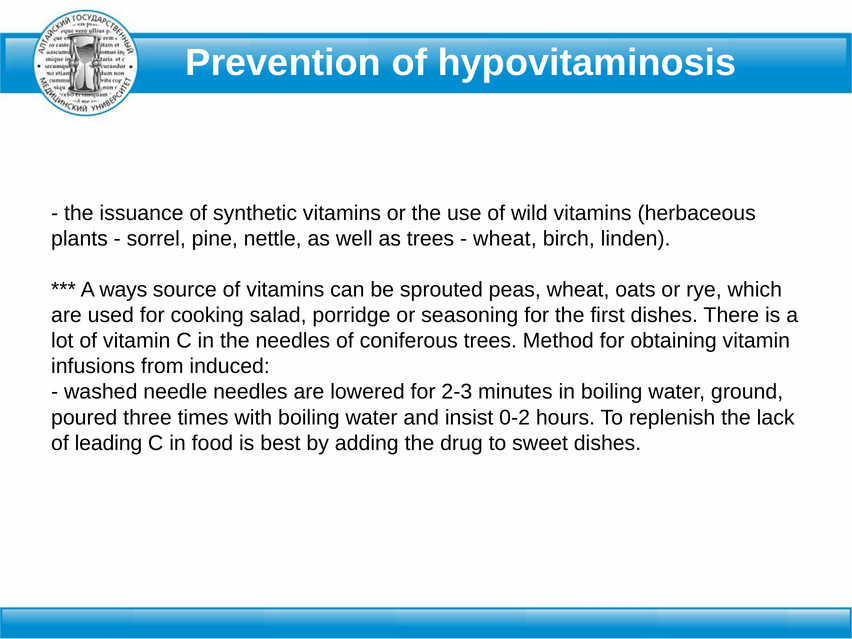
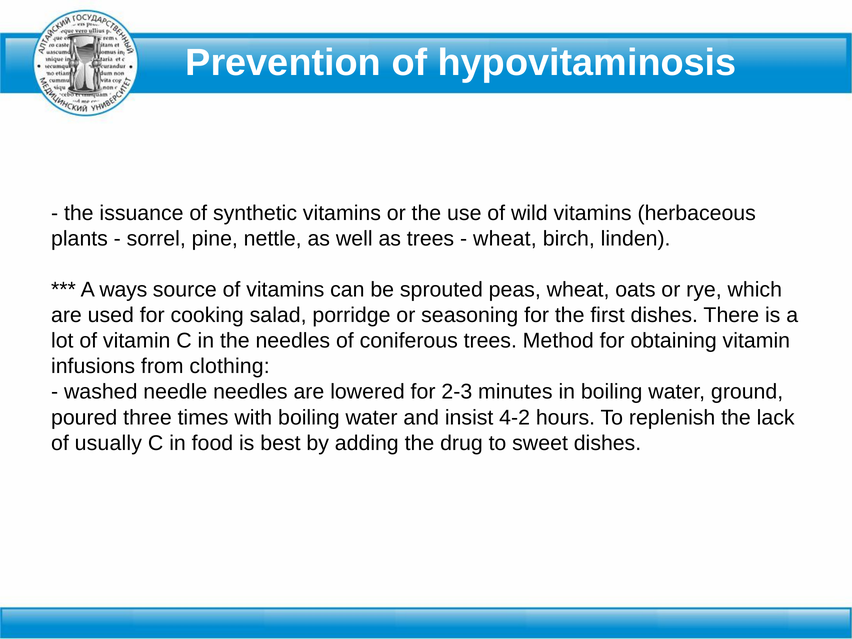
induced: induced -> clothing (230, 366)
0-2: 0-2 -> 4-2 (515, 418)
leading: leading -> usually (108, 443)
